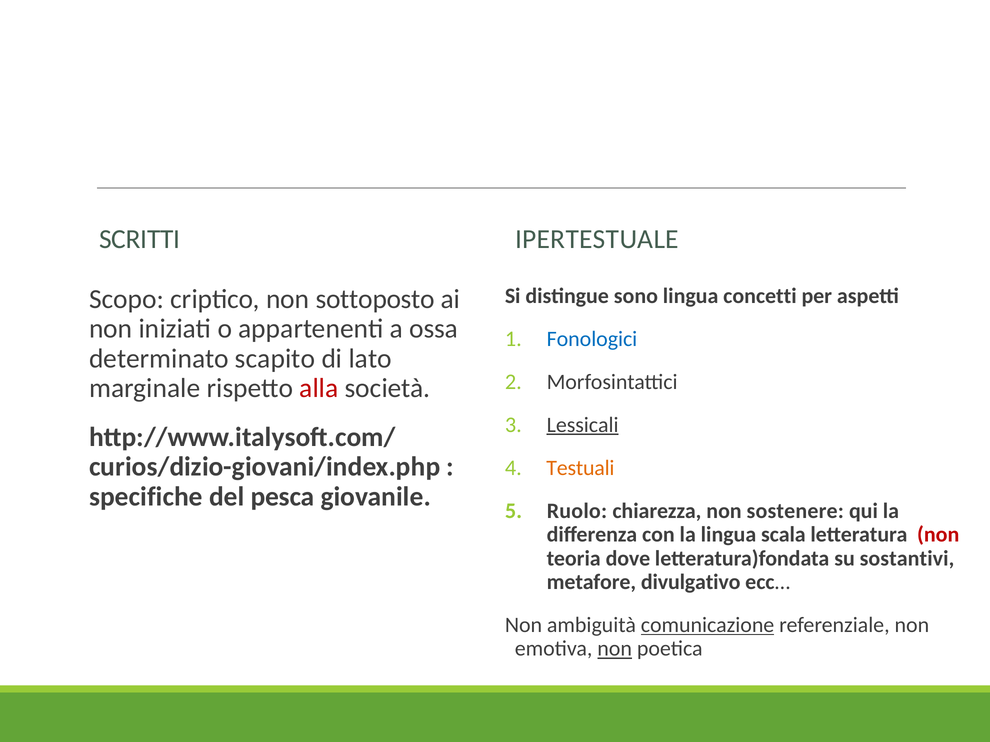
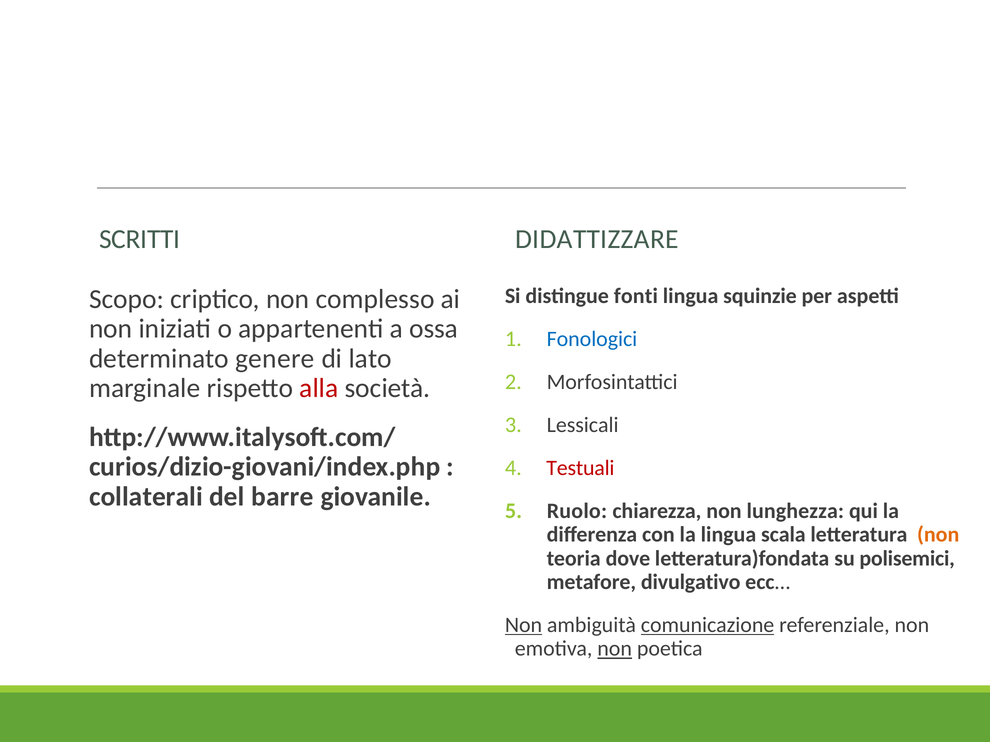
IPERTESTUALE: IPERTESTUALE -> DIDATTIZZARE (597, 240)
sono: sono -> fonti (636, 296)
concetti: concetti -> squinzie (760, 296)
sottoposto: sottoposto -> complesso (375, 299)
scapito: scapito -> genere (275, 359)
Lessicali underline: present -> none (583, 425)
Testuali colour: orange -> red (580, 468)
specifiche: specifiche -> collaterali (146, 497)
pesca: pesca -> barre (282, 497)
sostenere: sostenere -> lunghezza (795, 511)
non colour: red -> orange (938, 535)
sostantivi: sostantivi -> polisemici (907, 559)
Non underline: none -> present (523, 625)
